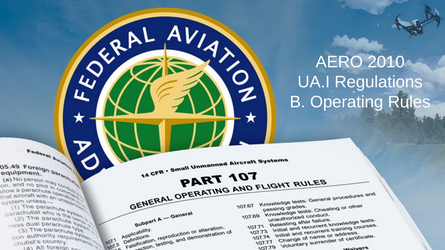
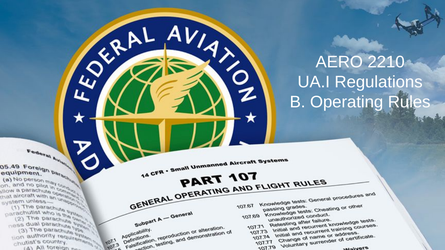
2010: 2010 -> 2210 (386, 62)
